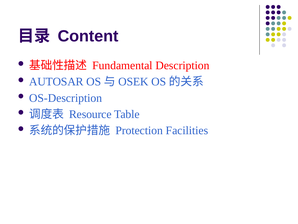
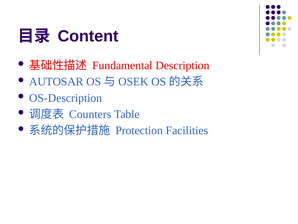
Resource: Resource -> Counters (90, 114)
